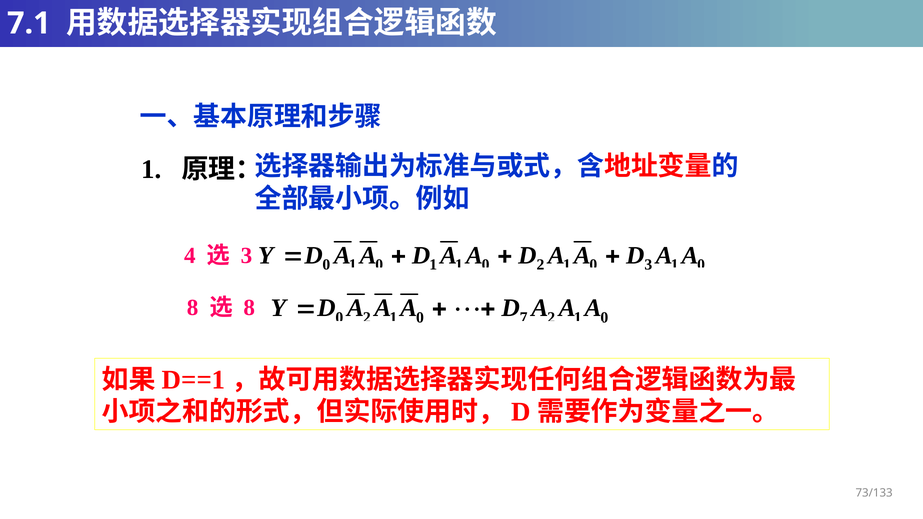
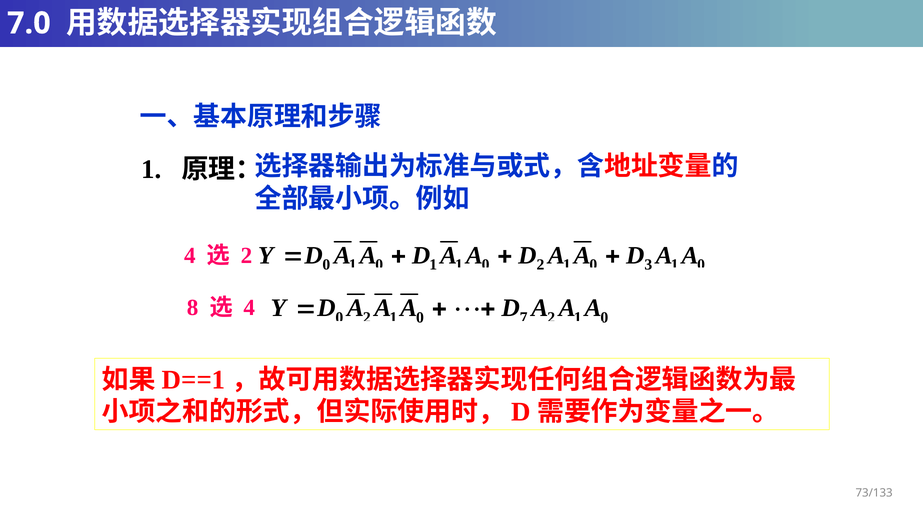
7.1: 7.1 -> 7.0 (29, 23)
3: 3 -> 2 (246, 256)
8: 8 -> 4 (249, 308)
